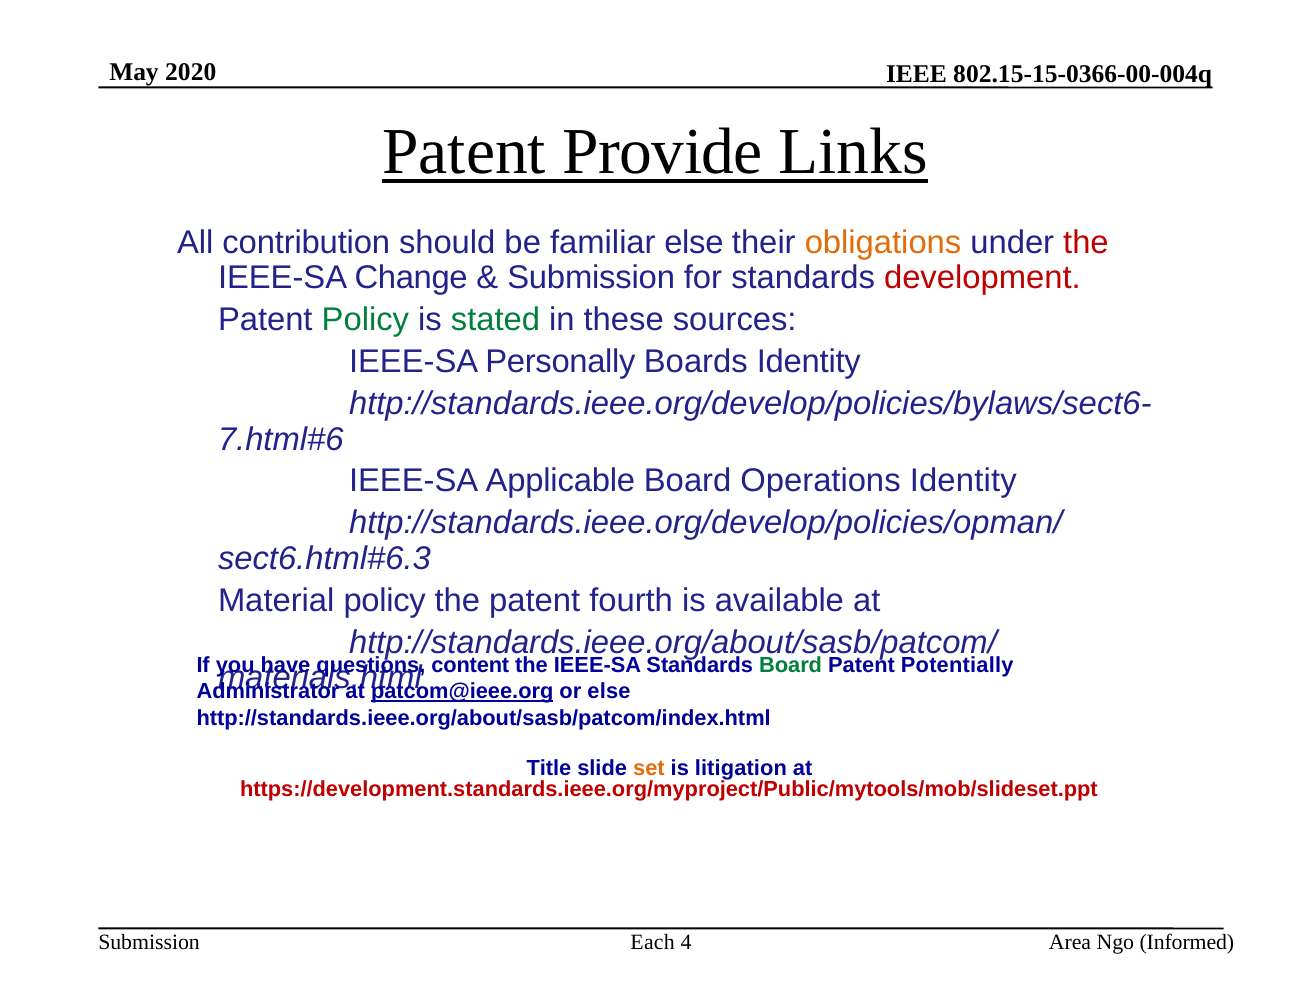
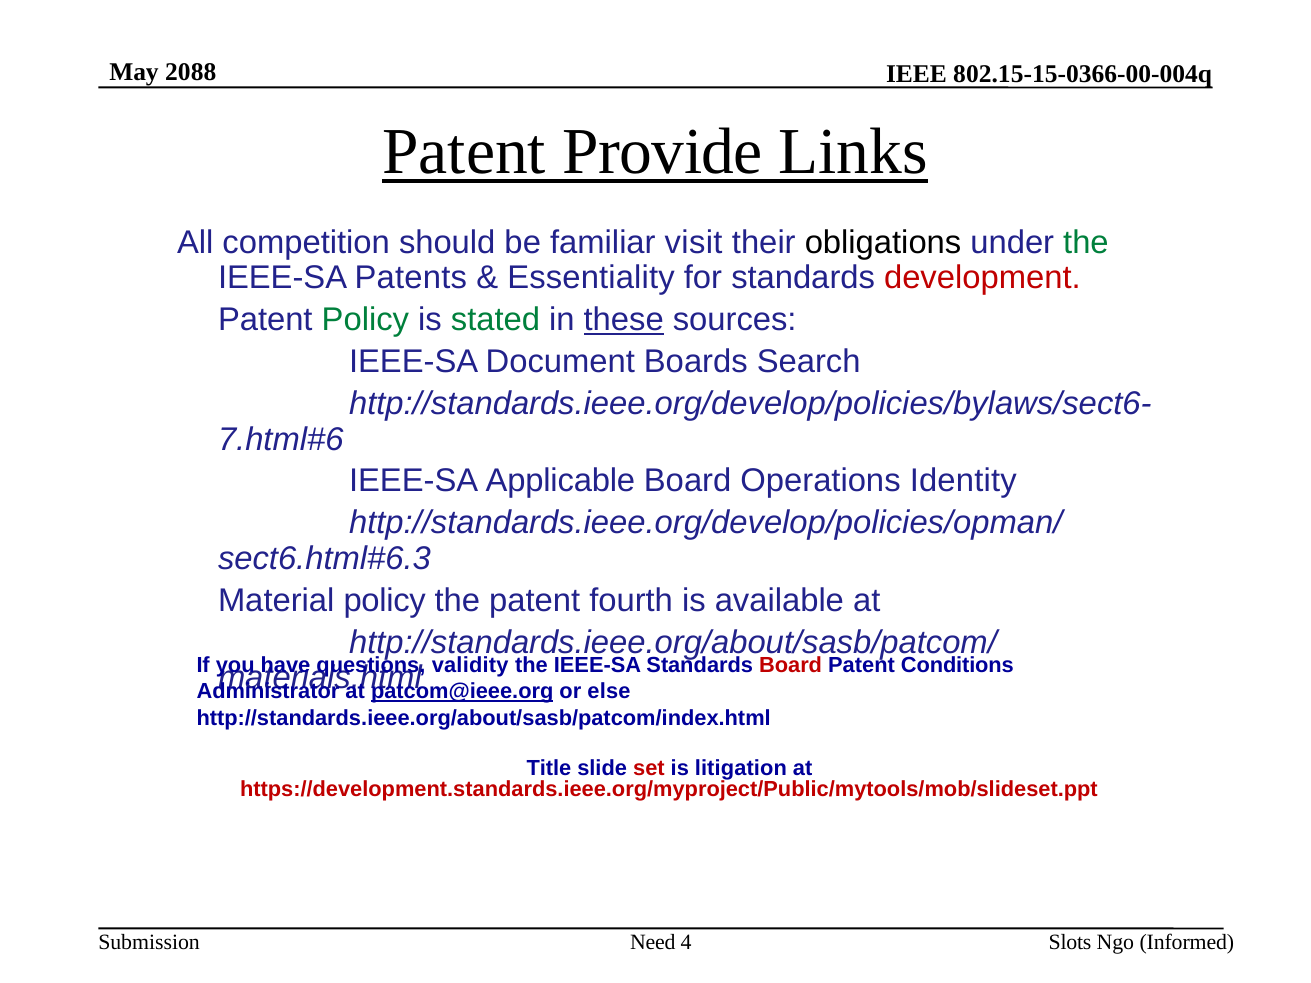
2020: 2020 -> 2088 (191, 72)
contribution: contribution -> competition (306, 243)
familiar else: else -> visit (694, 243)
obligations colour: orange -> black (883, 243)
the colour: red -> green (1086, 243)
Change: Change -> Patents (411, 278)
Submission: Submission -> Essentiality (591, 278)
these underline: none -> present (624, 320)
Personally: Personally -> Document (560, 362)
Boards Identity: Identity -> Search (809, 362)
content: content -> validity (470, 666)
Board colour: green -> red (791, 666)
Potentially: Potentially -> Conditions (957, 666)
set colour: orange -> red (649, 769)
Each: Each -> Need (653, 943)
Area: Area -> Slots (1070, 943)
